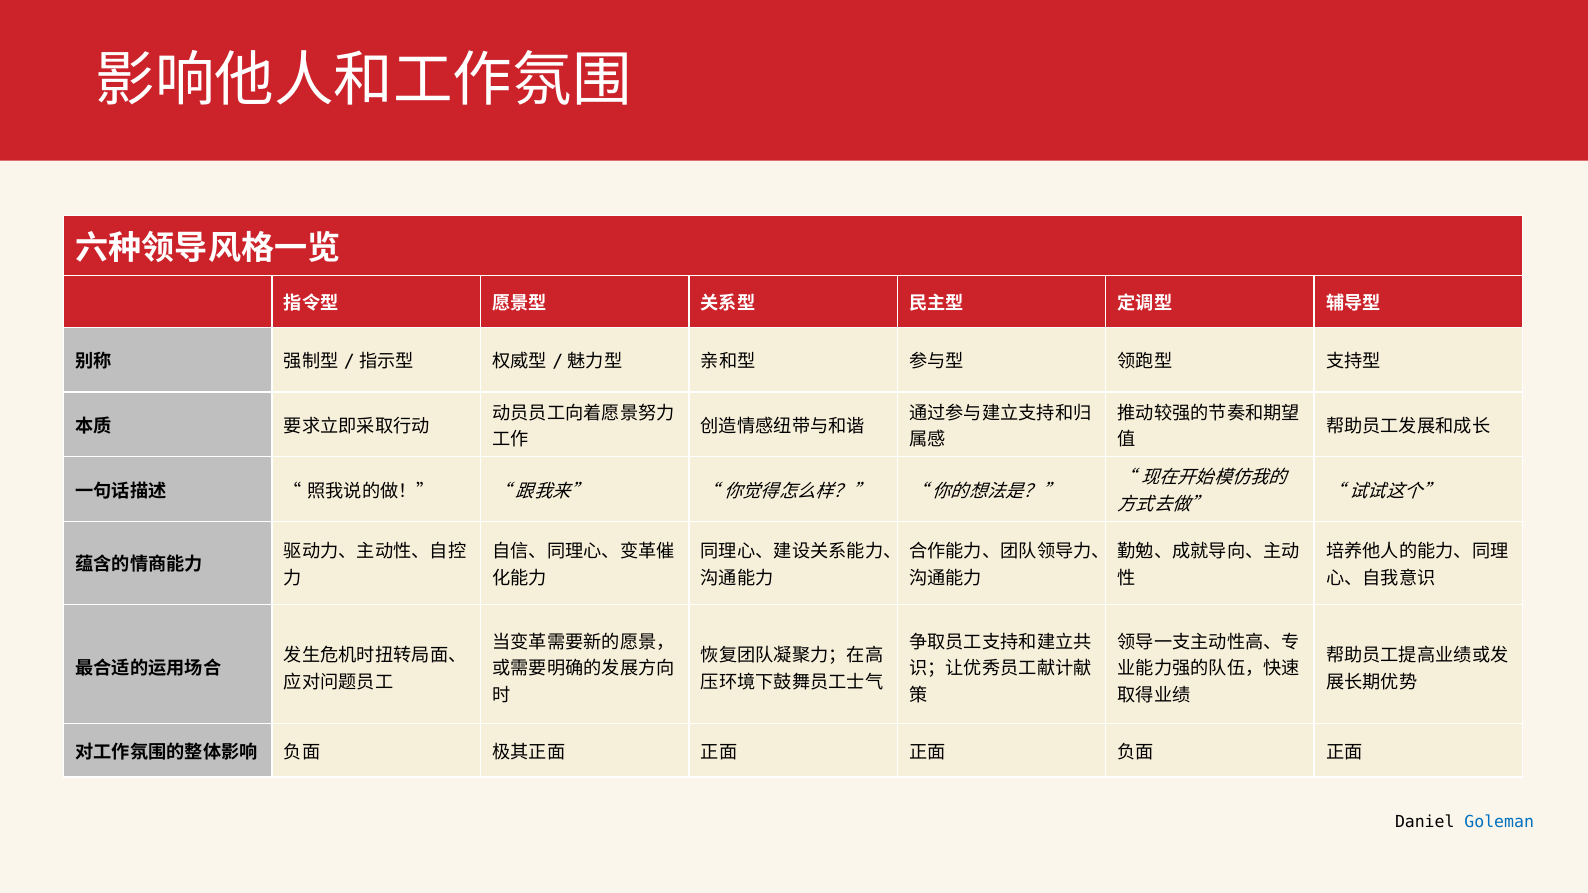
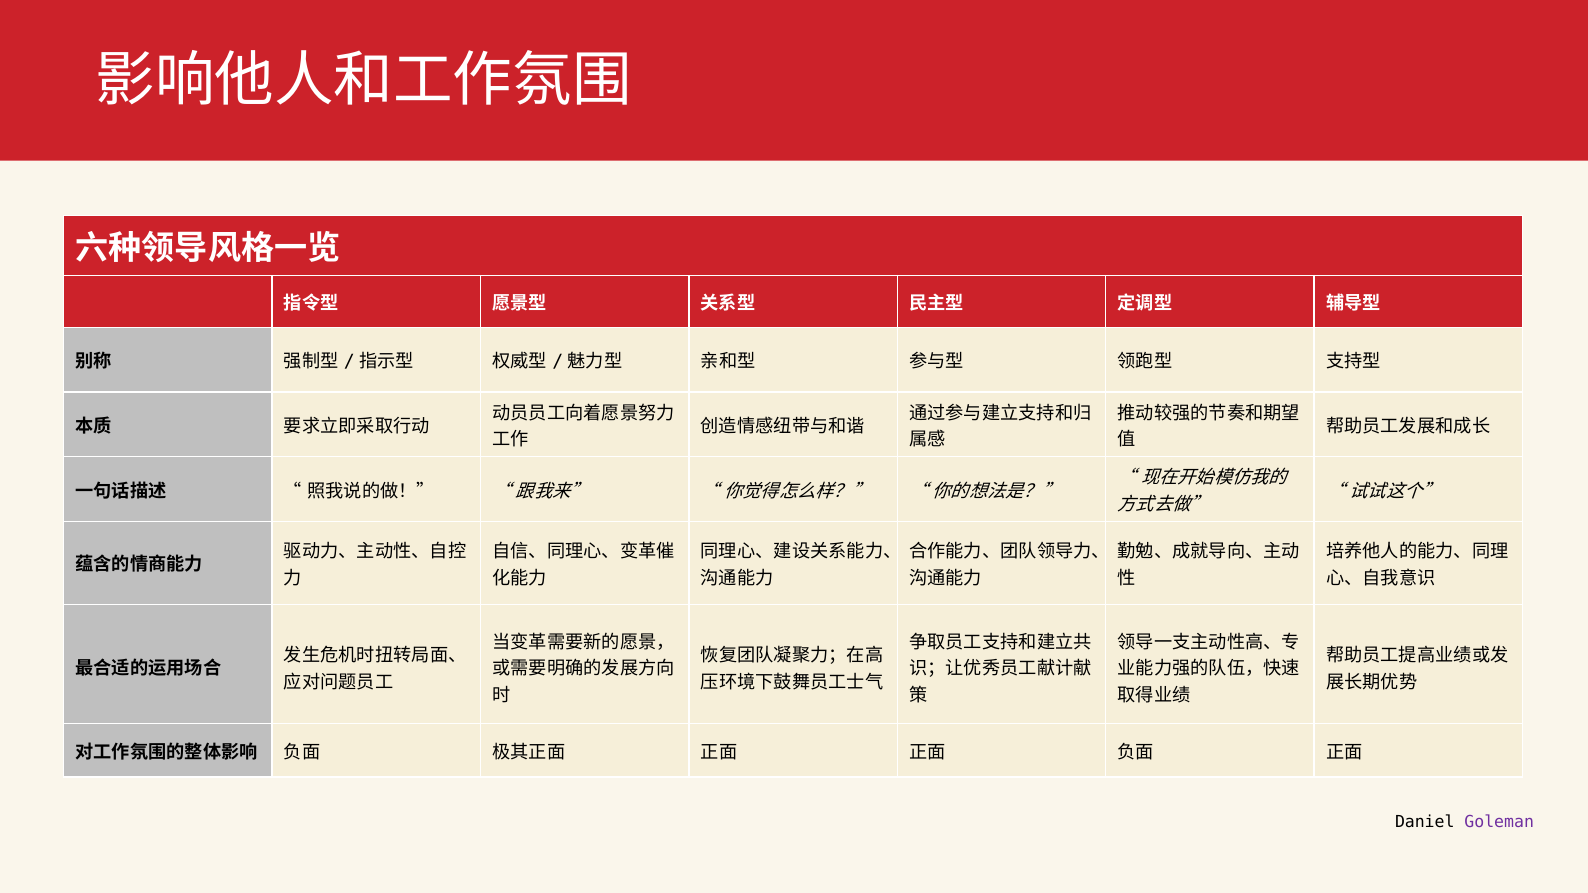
Goleman colour: blue -> purple (1499, 822)
